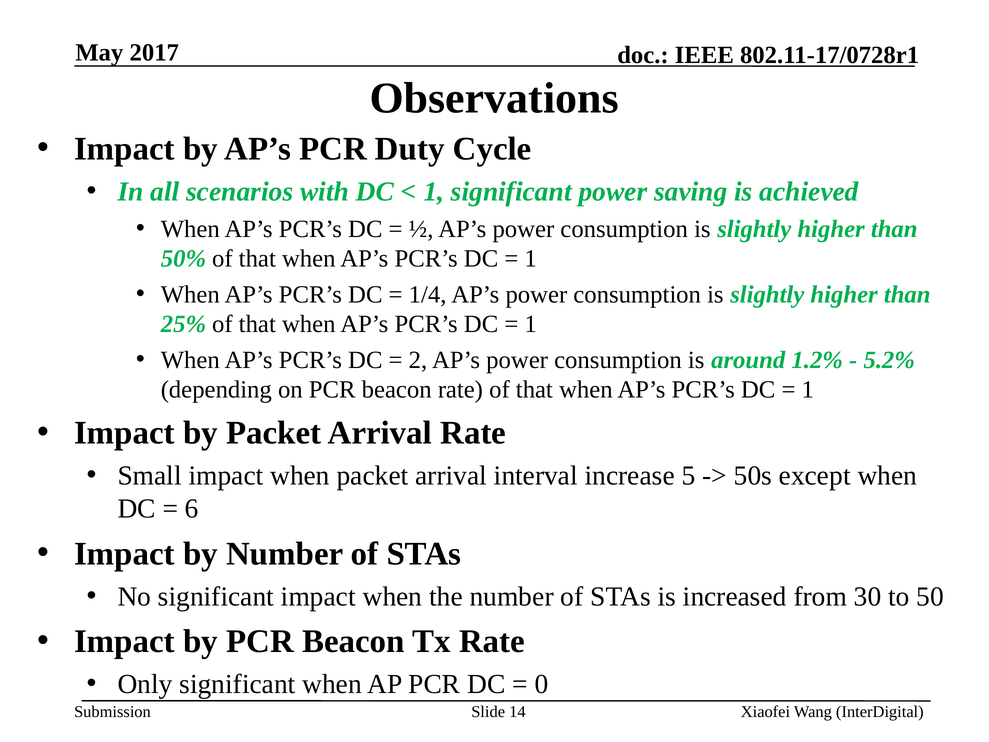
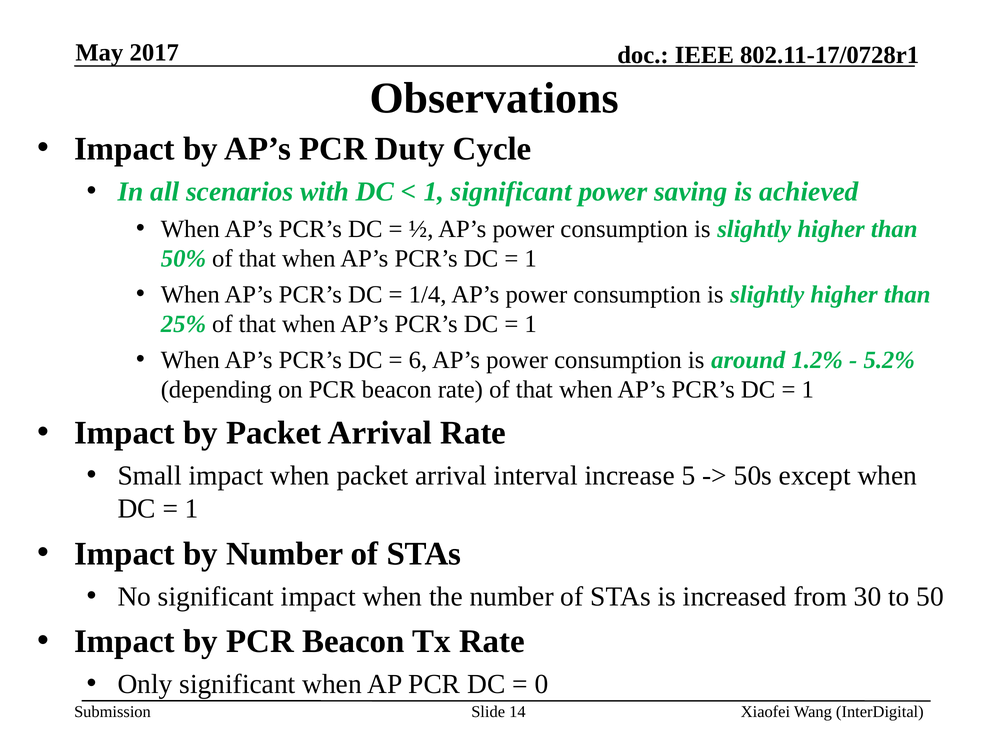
2: 2 -> 6 (418, 360)
6: 6 -> 1 (192, 509)
